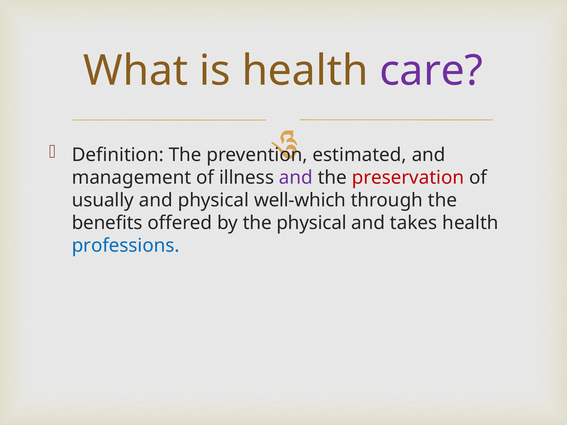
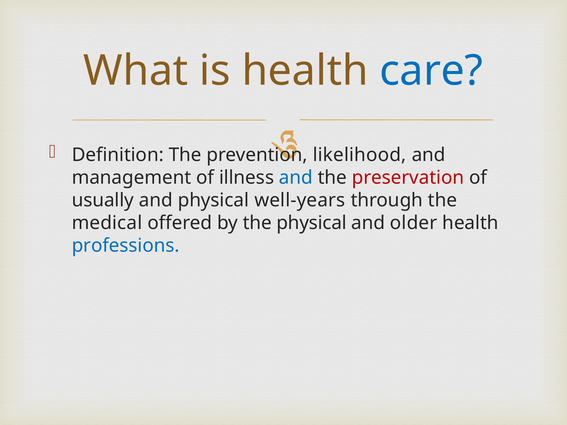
care colour: purple -> blue (431, 71)
estimated: estimated -> likelihood (360, 155)
and colour: purple -> blue (296, 178)
well-which: well-which -> well-years (300, 200)
benefits: benefits -> medical (107, 223)
takes: takes -> older (414, 223)
